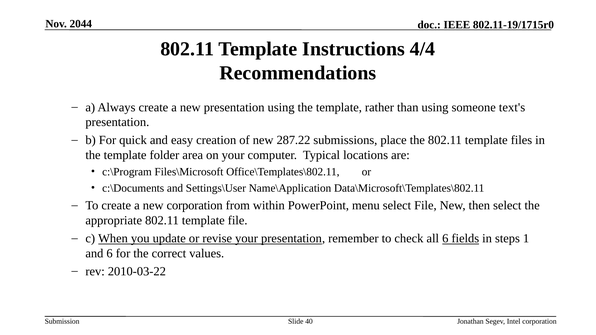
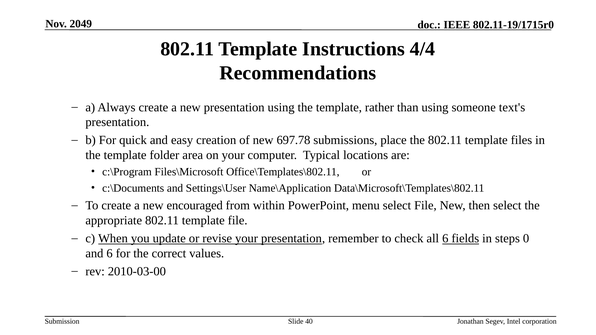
2044: 2044 -> 2049 (81, 24)
287.22: 287.22 -> 697.78 (293, 140)
new corporation: corporation -> encouraged (195, 206)
1: 1 -> 0 (526, 239)
2010-03-22: 2010-03-22 -> 2010-03-00 (137, 271)
